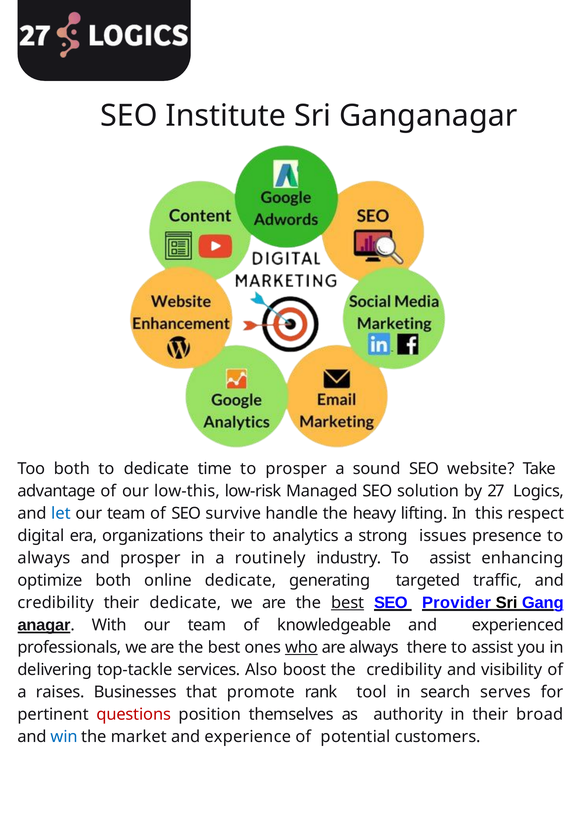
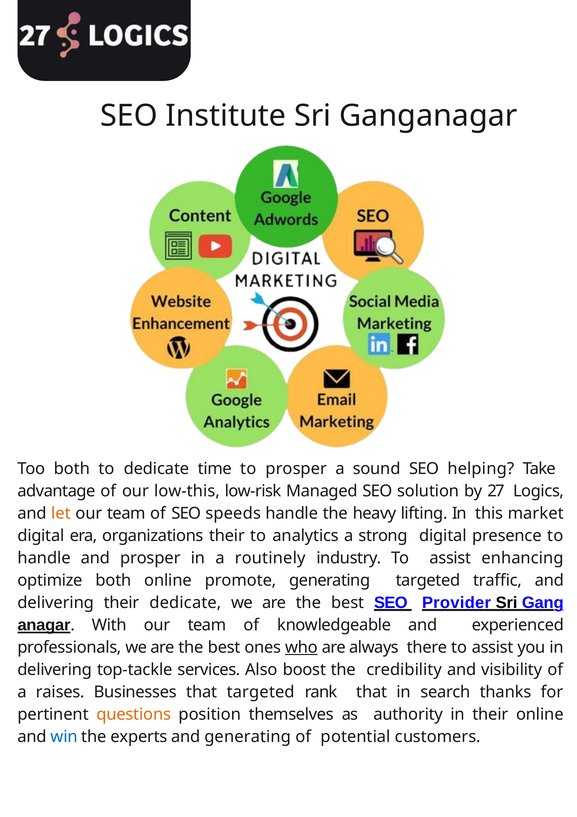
website: website -> helping (481, 469)
let colour: blue -> orange (61, 513)
survive: survive -> speeds (233, 513)
respect: respect -> market (536, 513)
strong issues: issues -> digital (443, 536)
always: always -> handle (44, 558)
online dedicate: dedicate -> promote (241, 580)
credibility: credibility -> delivering (56, 603)
best underline: present -> none (348, 603)
that promote: promote -> targeted (261, 692)
rank tool: tool -> that (372, 692)
serves: serves -> thanks (506, 692)
questions colour: red -> orange (134, 715)
their broad: broad -> online (540, 715)
market: market -> experts (139, 737)
and experience: experience -> generating (248, 737)
